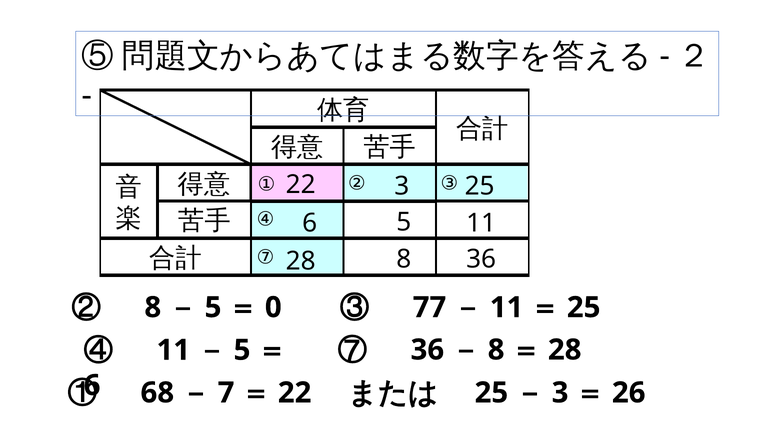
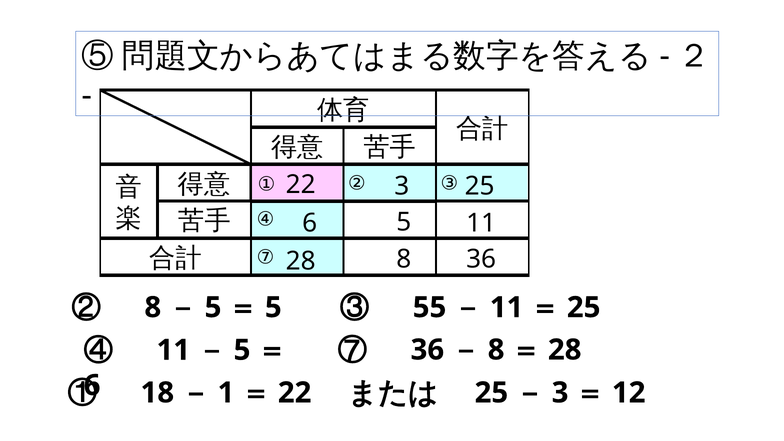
0: 0 -> 5 (273, 307)
77: 77 -> 55 (430, 307)
68: 68 -> 18 (157, 393)
7: 7 -> 1 (226, 393)
26: 26 -> 12 (629, 393)
